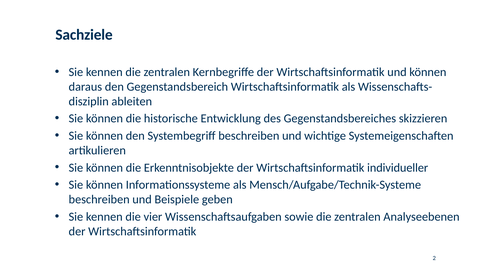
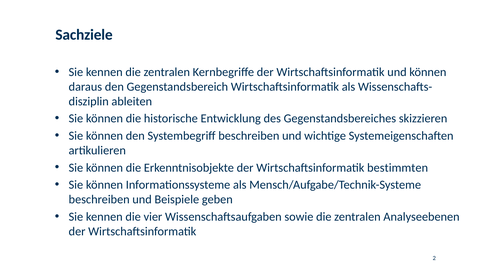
individueller: individueller -> bestimmten (398, 168)
